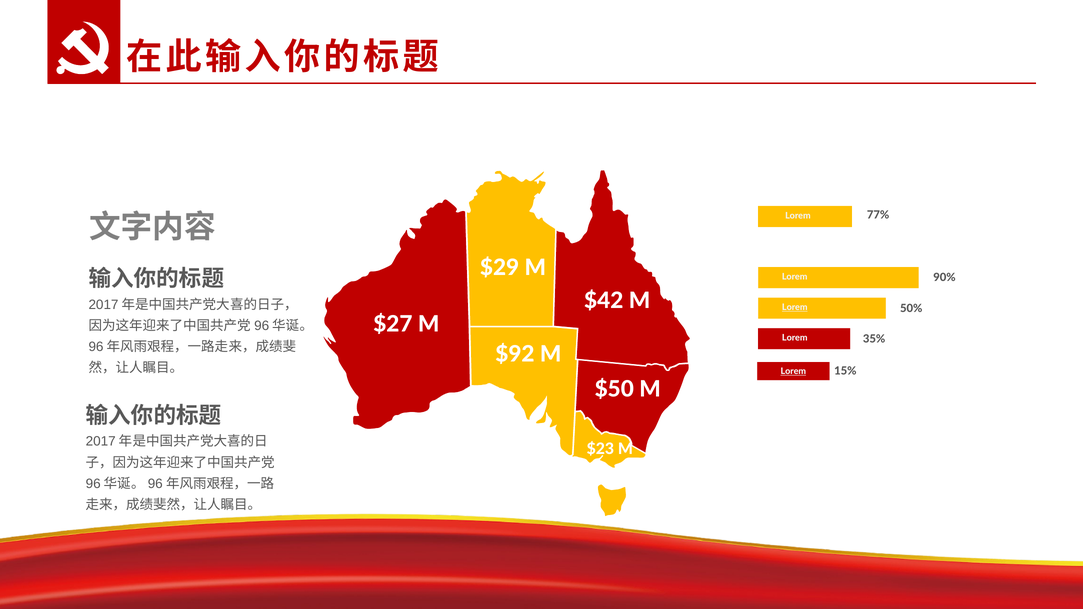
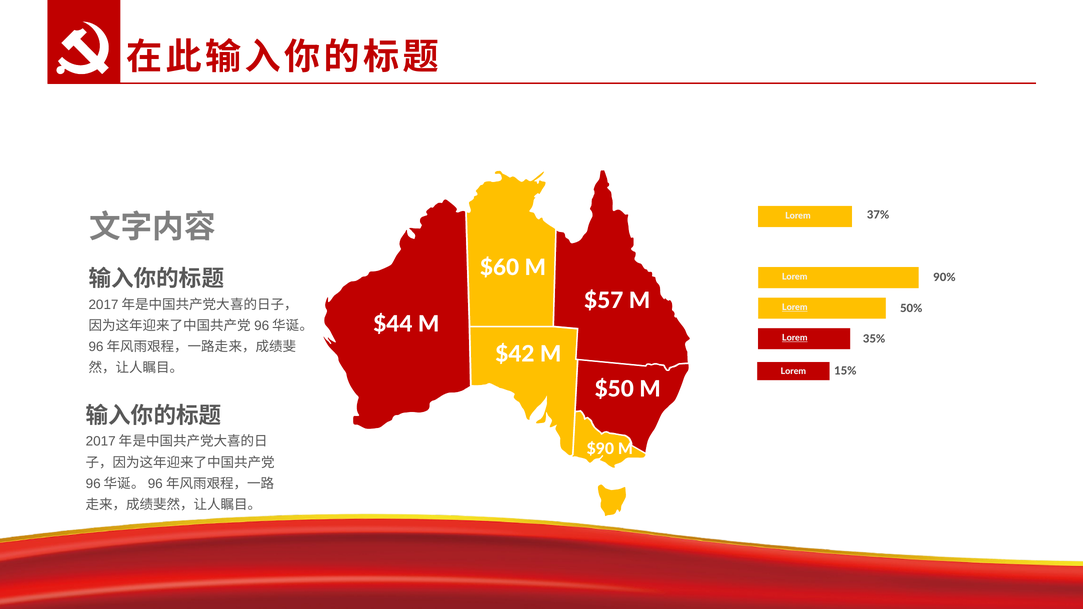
77%: 77% -> 37% (878, 215)
$29: $29 -> $60 (500, 268)
$42: $42 -> $57 (604, 301)
$27: $27 -> $44 (393, 324)
Lorem underline: none -> present (795, 338)
$92: $92 -> $42 (515, 354)
Lorem underline: present -> none (793, 372)
$23: $23 -> $90 (600, 449)
